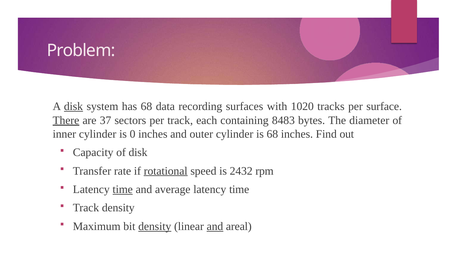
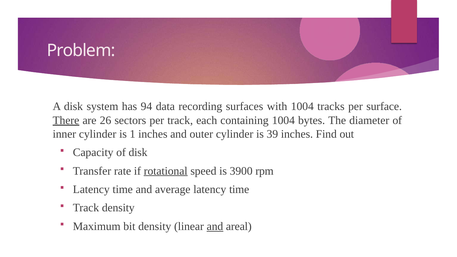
disk underline: present -> none (73, 107)
has 68: 68 -> 94 (146, 107)
with 1020: 1020 -> 1004 (302, 107)
37: 37 -> 26 (106, 120)
containing 8483: 8483 -> 1004 (283, 120)
0: 0 -> 1 (133, 134)
is 68: 68 -> 39 (272, 134)
2432: 2432 -> 3900 (241, 171)
time underline: present -> none (123, 189)
density underline: present -> none (155, 226)
